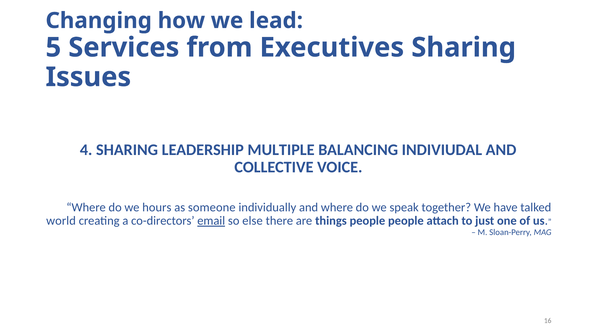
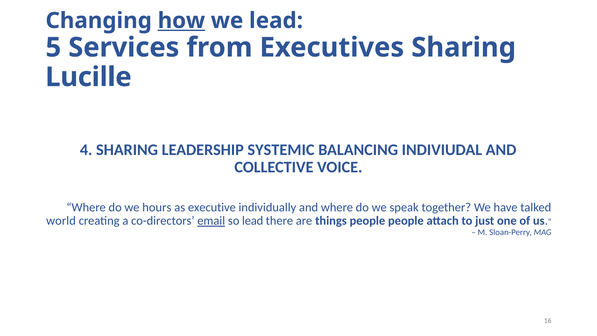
how underline: none -> present (181, 21)
Issues: Issues -> Lucille (88, 77)
MULTIPLE: MULTIPLE -> SYSTEMIC (281, 150)
someone: someone -> executive (212, 207)
so else: else -> lead (253, 221)
